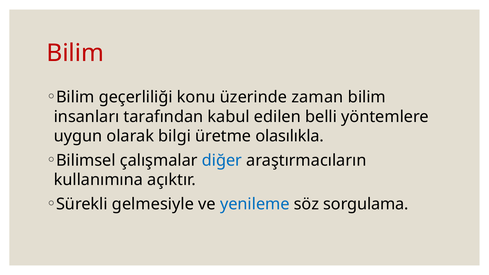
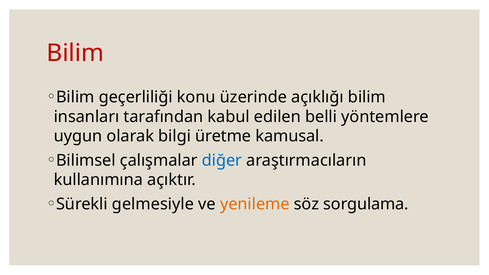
zaman: zaman -> açıklığı (318, 97)
olasılıkla: olasılıkla -> kamusal (290, 136)
yenileme colour: blue -> orange (255, 204)
